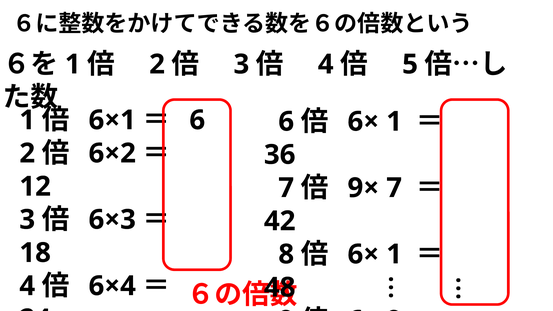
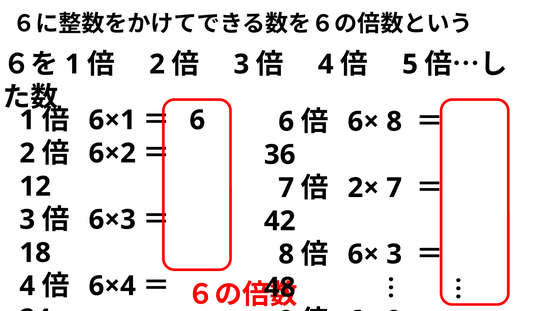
1: 1 -> 8 (394, 122)
9×: 9× -> 2× (363, 188)
1: 1 -> 3 (394, 254)
